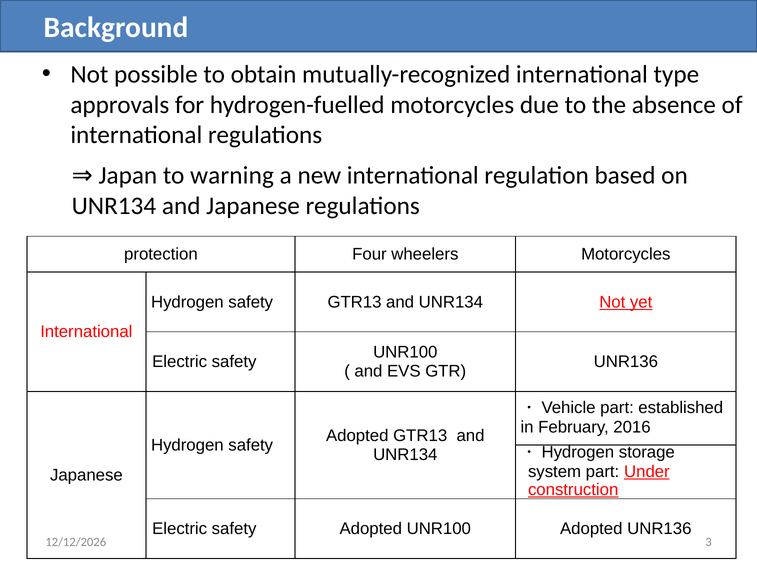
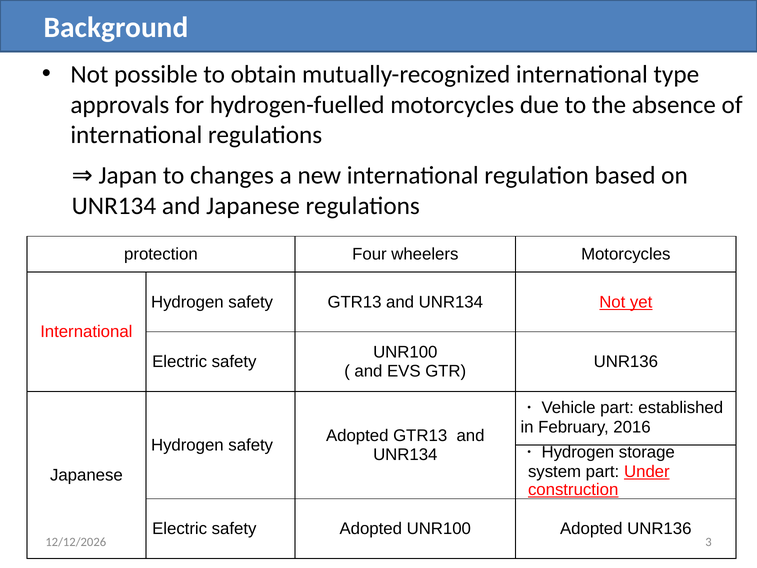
warning: warning -> changes (232, 175)
